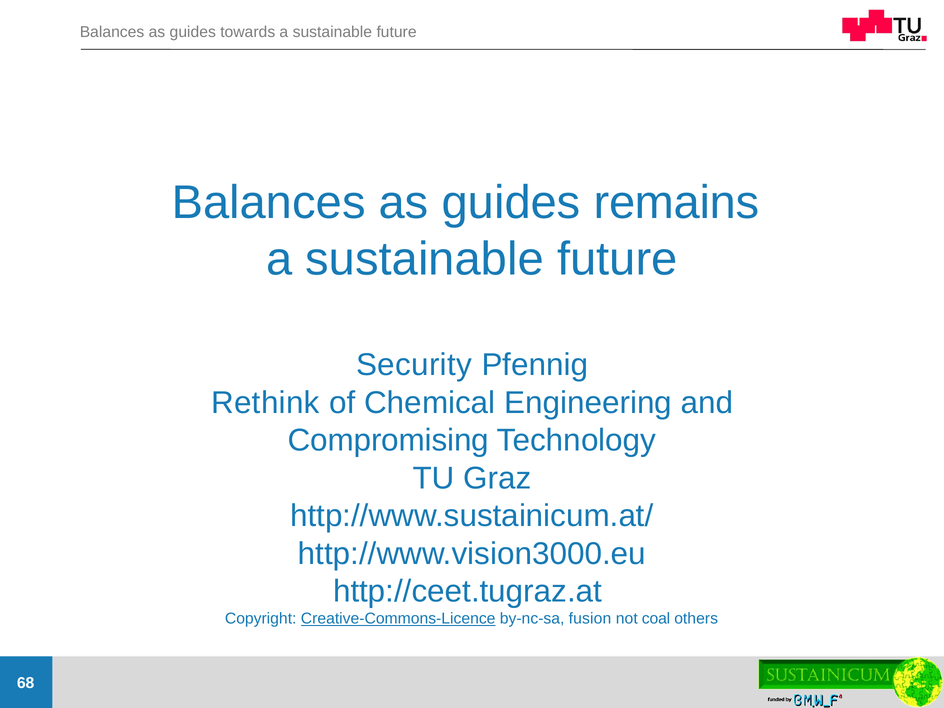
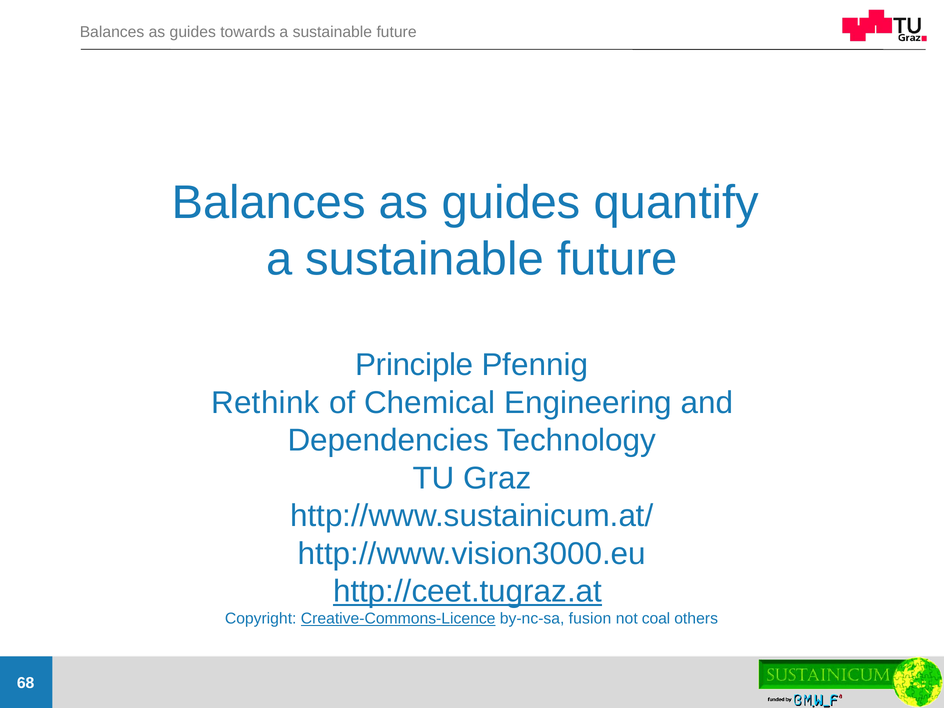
remains: remains -> quantify (676, 203)
Security: Security -> Principle (414, 365)
Compromising: Compromising -> Dependencies (388, 440)
http://ceet.tugraz.at underline: none -> present (468, 591)
